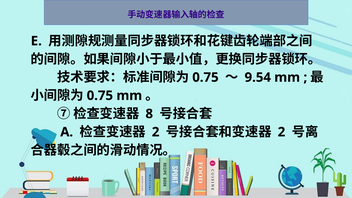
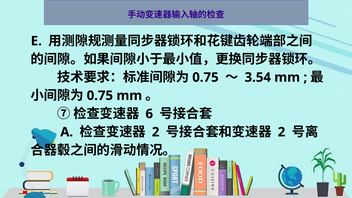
9.54: 9.54 -> 3.54 (258, 77)
8: 8 -> 6 (149, 114)
